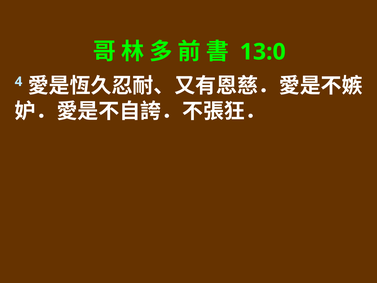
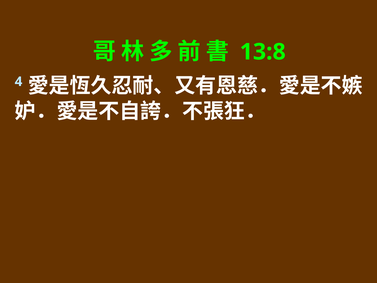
13:0: 13:0 -> 13:8 (263, 52)
